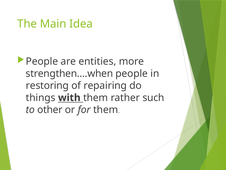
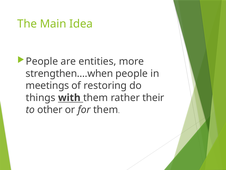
restoring: restoring -> meetings (47, 85)
repairing: repairing -> restoring (105, 85)
such: such -> their (153, 97)
